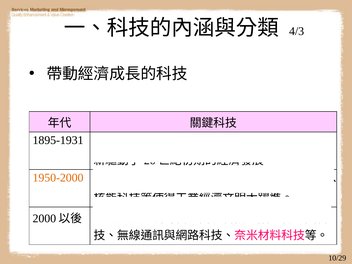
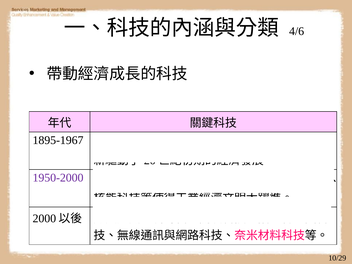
4/3: 4/3 -> 4/6 (297, 31)
1895-1931: 1895-1931 -> 1895-1967 (58, 140)
1950-2000 colour: orange -> purple (58, 178)
